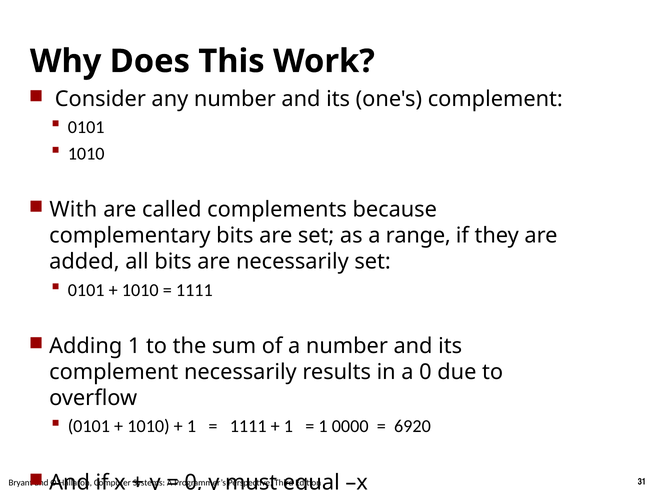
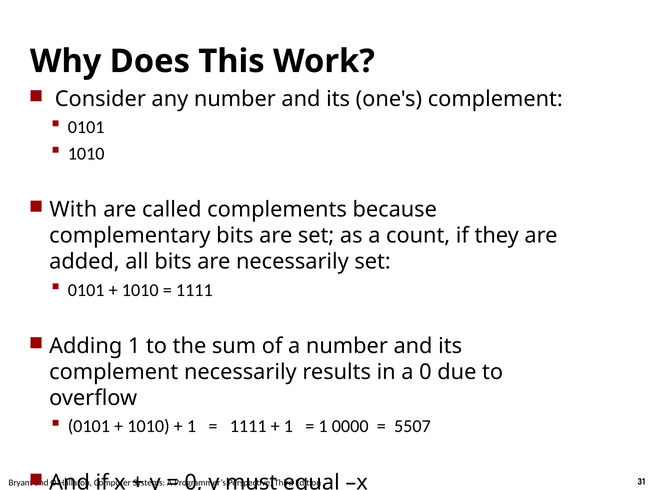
range: range -> count (418, 236)
6920: 6920 -> 5507 (412, 426)
